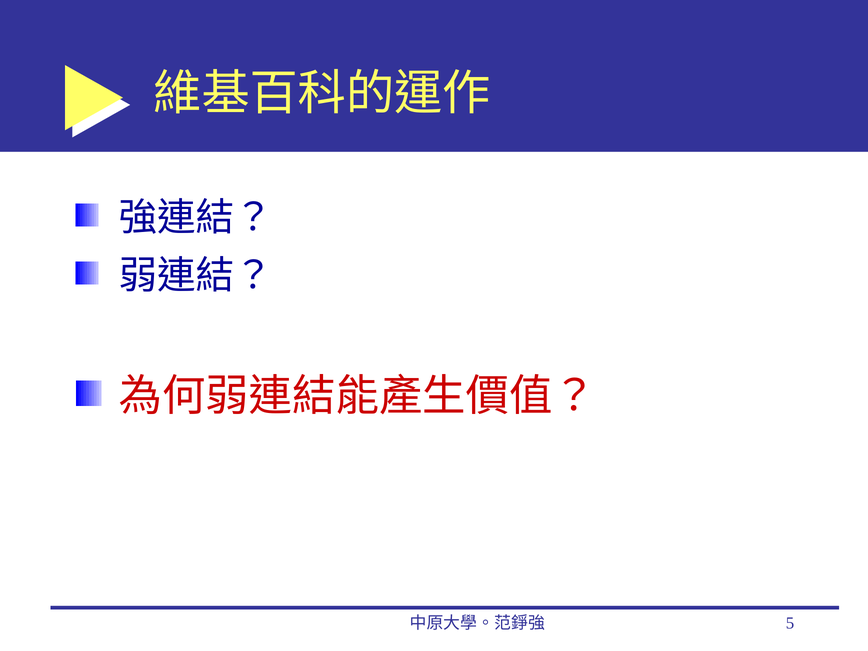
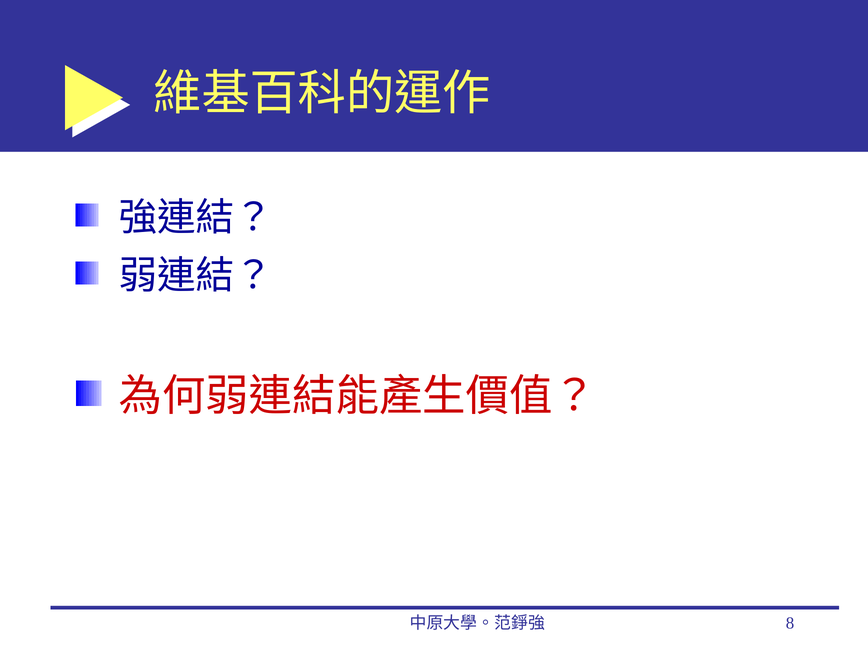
5: 5 -> 8 (790, 623)
